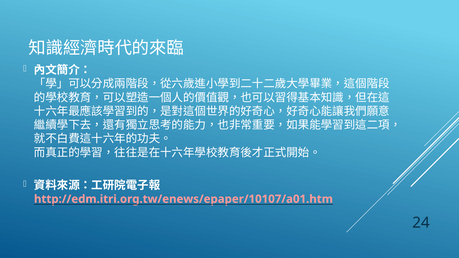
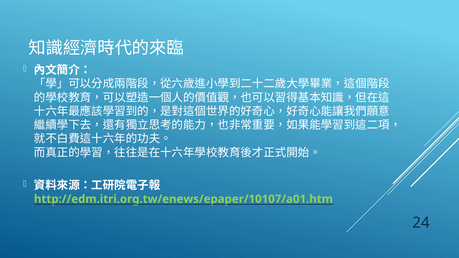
http://edm.itri.org.tw/enews/epaper/10107/a01.htm colour: pink -> light green (183, 199)
